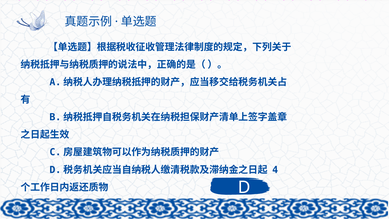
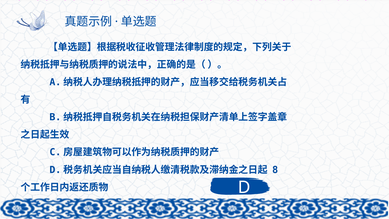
4: 4 -> 8 (275, 170)
